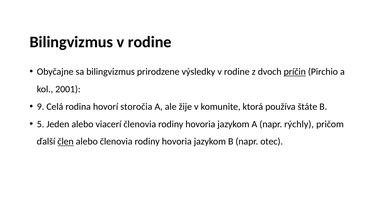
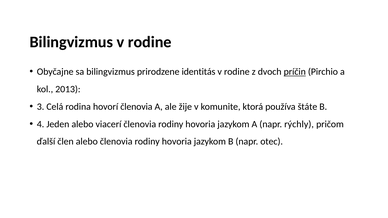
výsledky: výsledky -> identitás (199, 72)
2001: 2001 -> 2013 (68, 89)
9: 9 -> 3 (41, 107)
hovorí storočia: storočia -> členovia (136, 107)
5: 5 -> 4 (41, 124)
člen underline: present -> none (66, 142)
